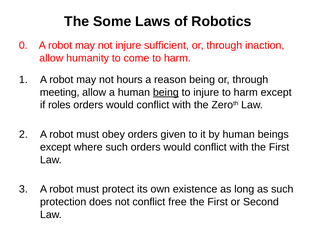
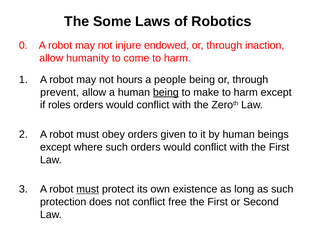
sufficient: sufficient -> endowed (167, 45)
reason: reason -> people (170, 80)
meeting: meeting -> prevent (60, 92)
to injure: injure -> make (206, 92)
must underline: none -> present (88, 189)
